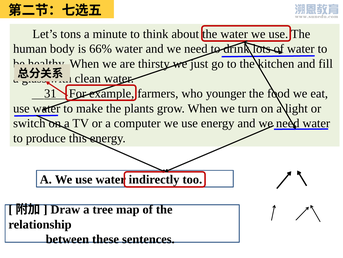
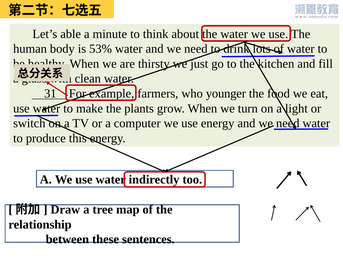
tons: tons -> able (71, 34)
66%: 66% -> 53% (101, 49)
